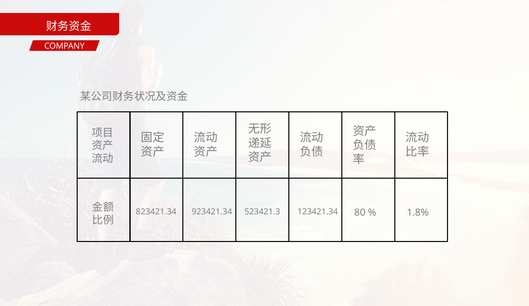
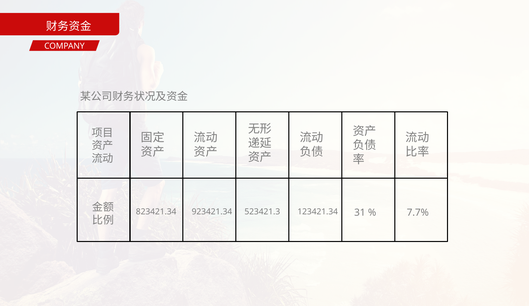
80: 80 -> 31 (360, 213)
1.8%: 1.8% -> 7.7% (418, 213)
